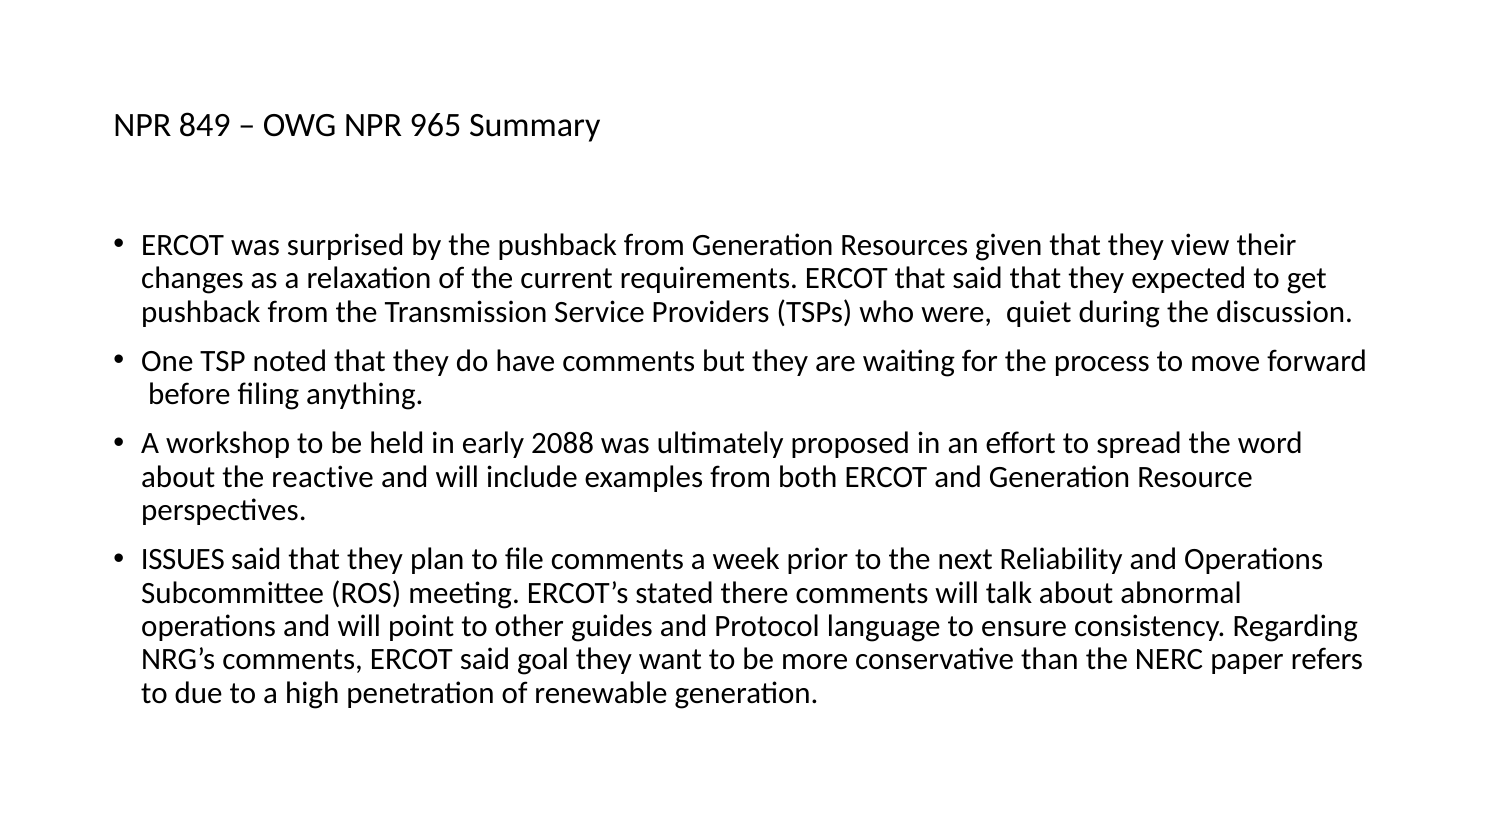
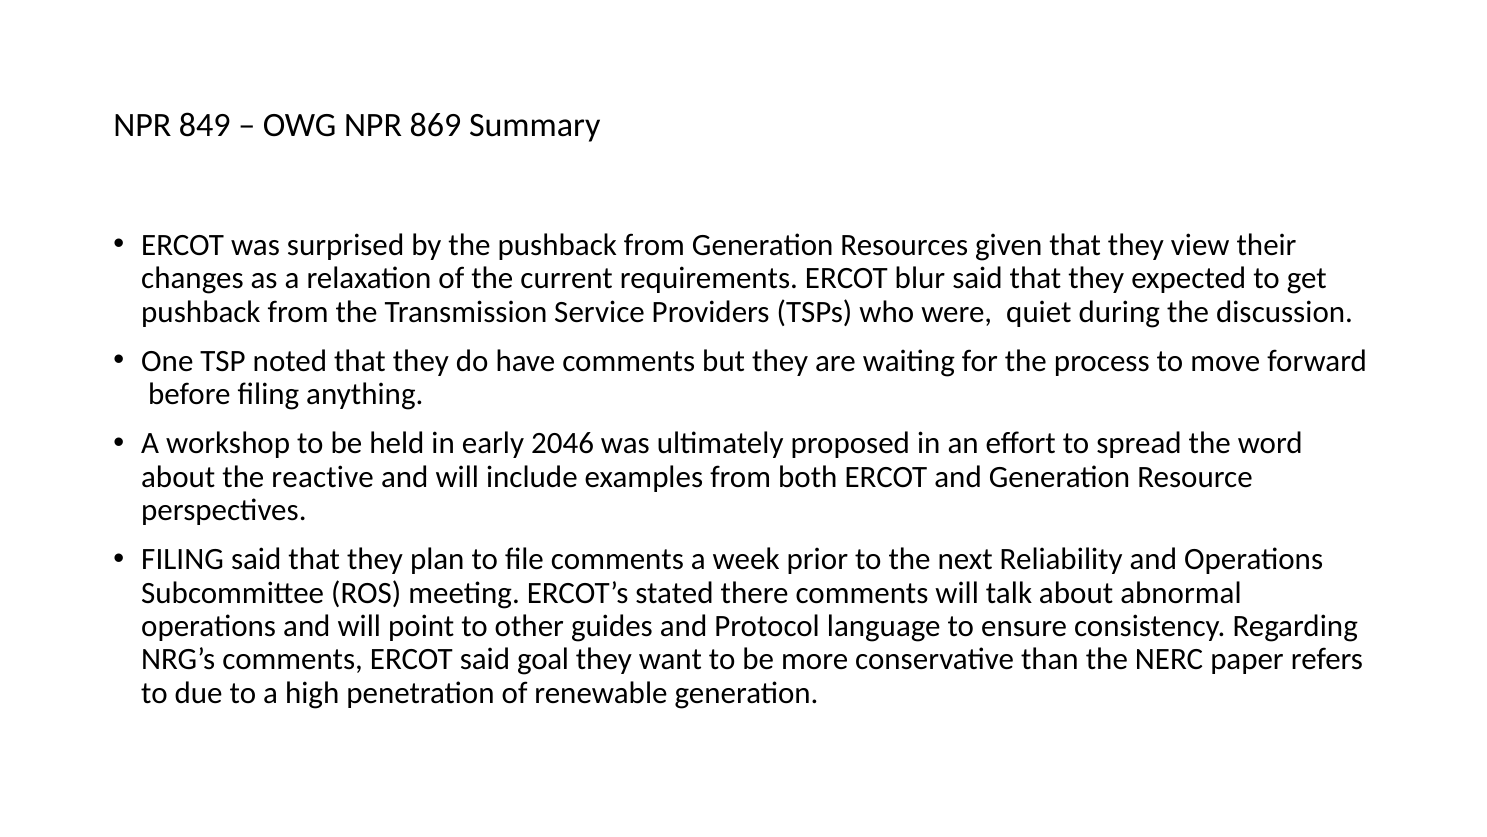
965: 965 -> 869 (435, 125)
ERCOT that: that -> blur (920, 278)
2088: 2088 -> 2046 (563, 443)
ISSUES: ISSUES -> FILING (183, 559)
